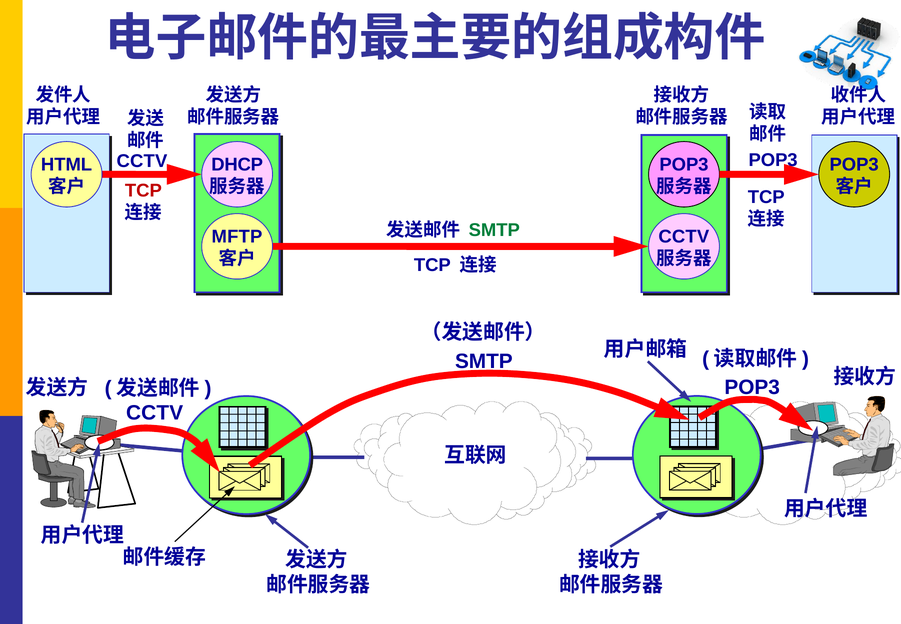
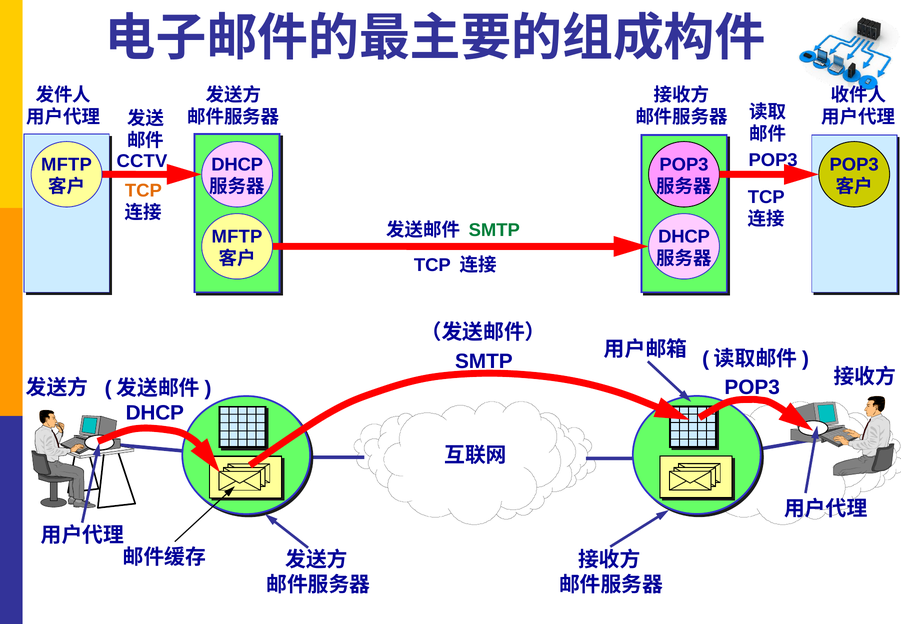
HTML: HTML -> MFTP (66, 164)
TCP colour: red -> orange (143, 191)
CCTV: CCTV -> DHCP (684, 236)
CCTV: CCTV -> DHCP (155, 413)
